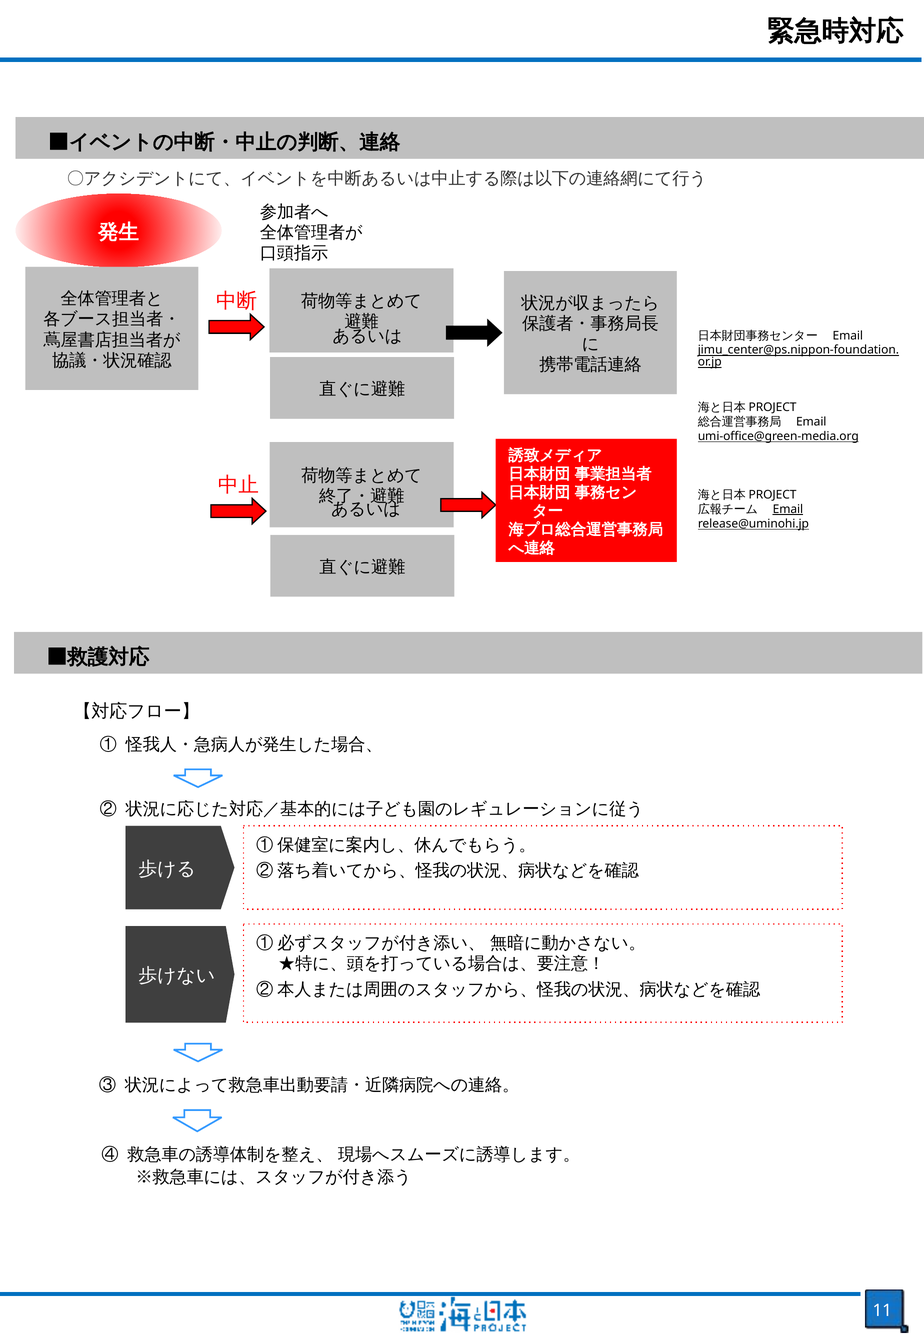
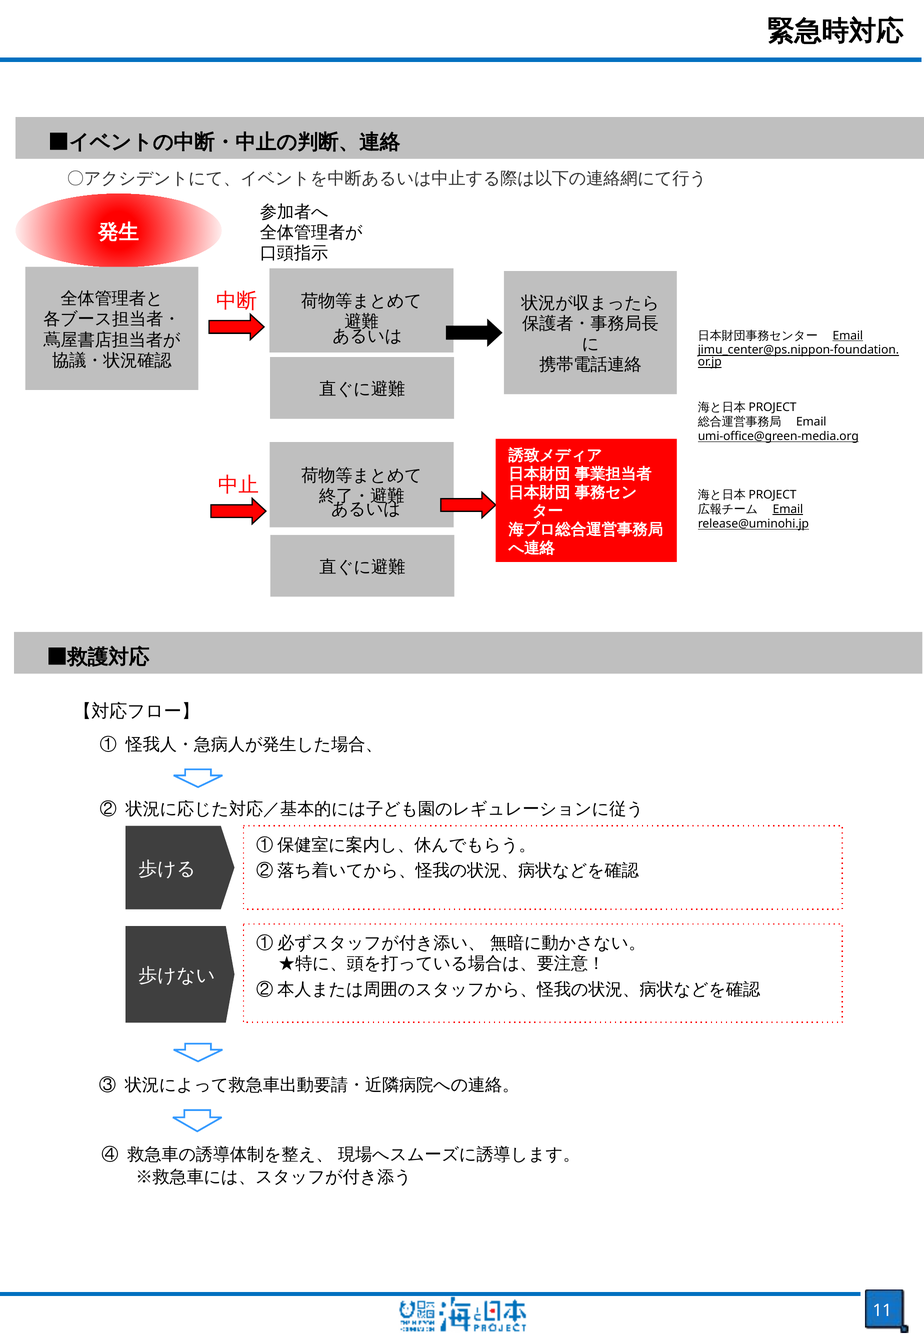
Email underline: none -> present (848, 335)
